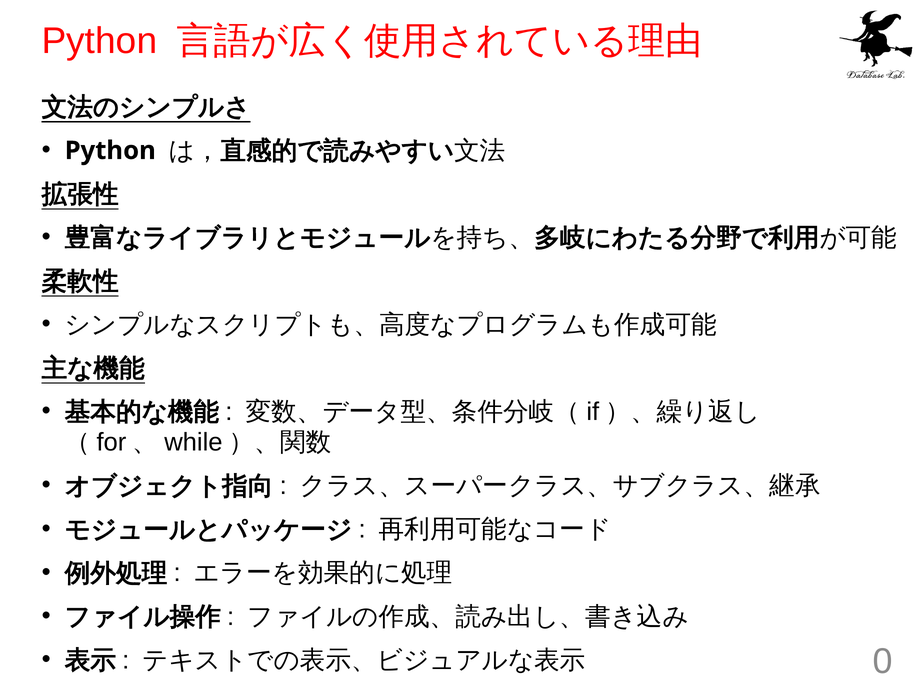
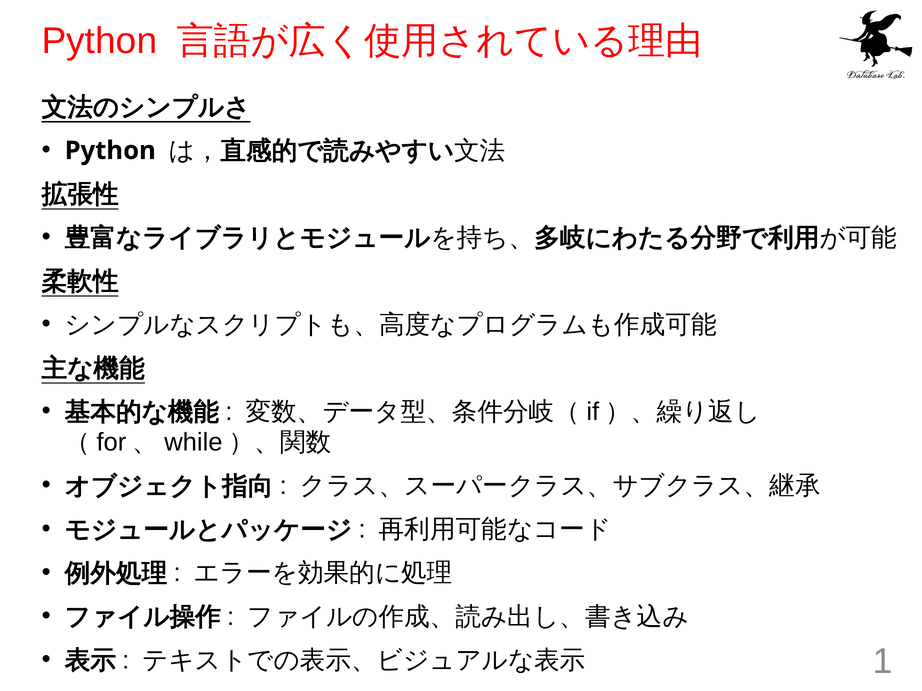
0: 0 -> 1 (883, 662)
